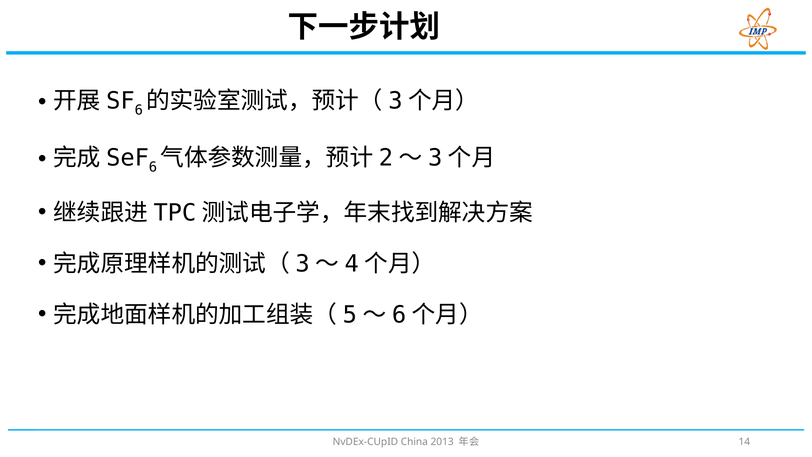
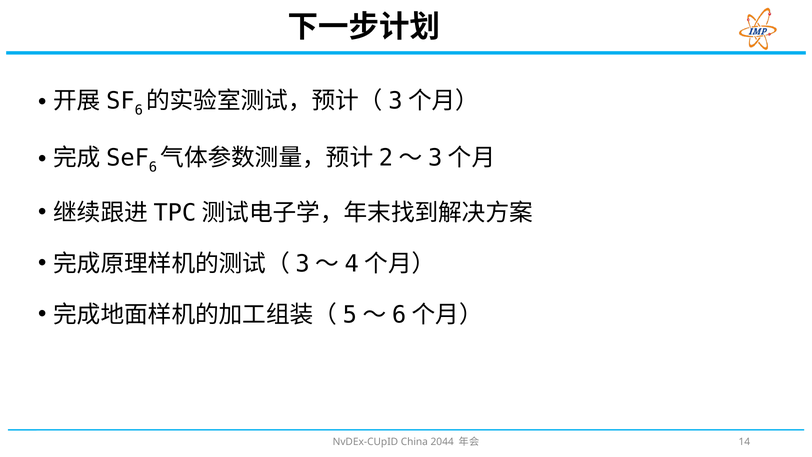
2013: 2013 -> 2044 (442, 442)
